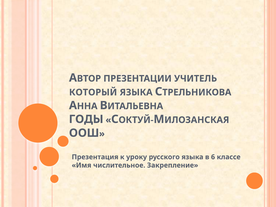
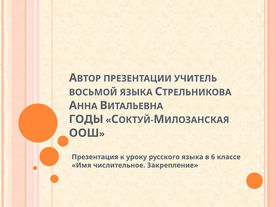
КОТОРЫЙ: КОТОРЫЙ -> ВОСЬМОЙ (93, 92)
